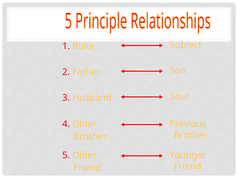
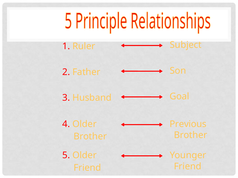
Soul: Soul -> Goal (179, 97)
